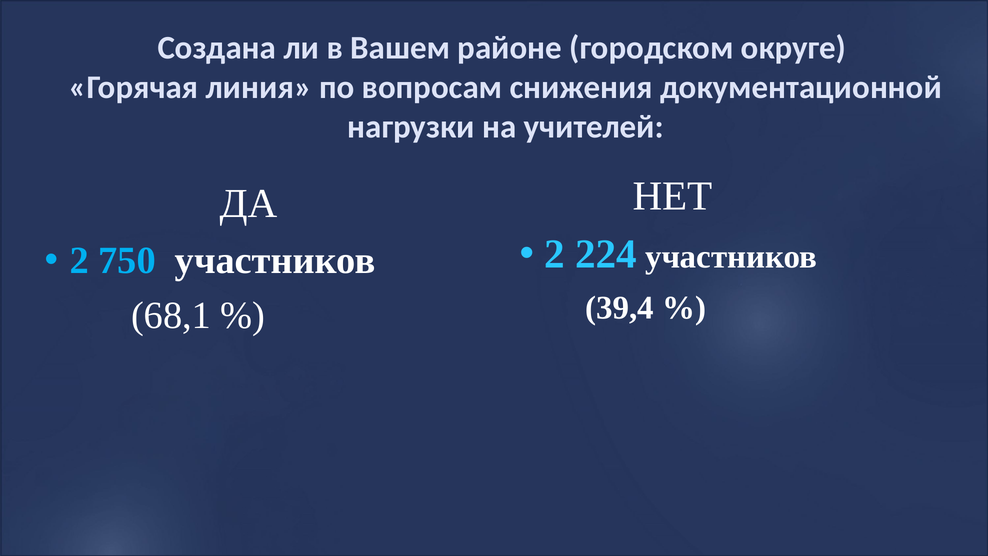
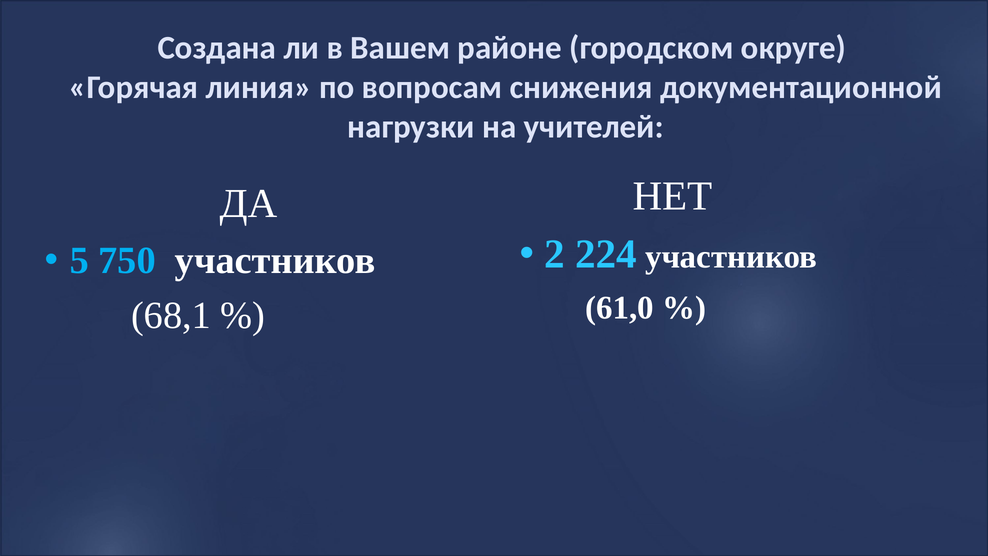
2: 2 -> 5 (79, 260)
39,4: 39,4 -> 61,0 (620, 308)
